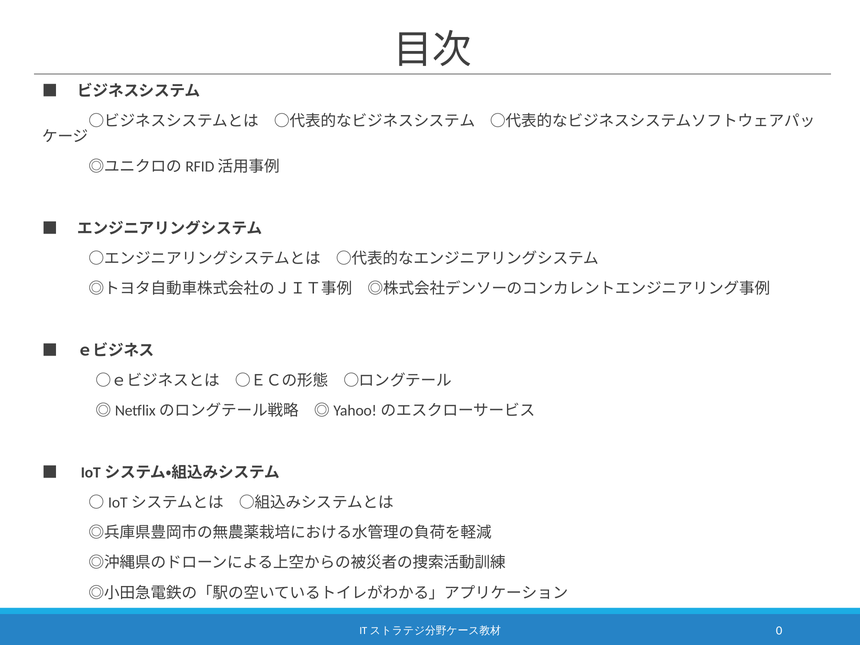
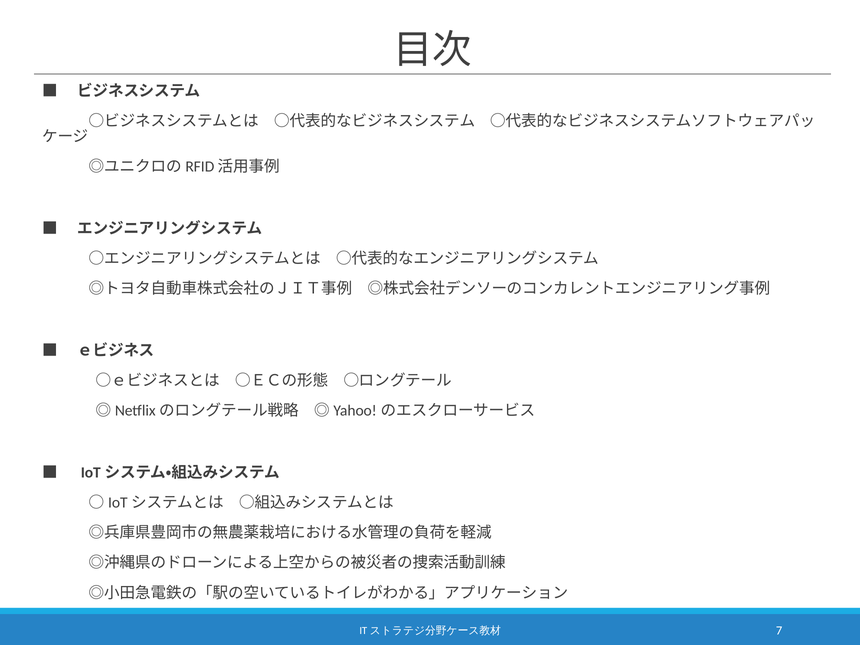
0: 0 -> 7 (779, 631)
